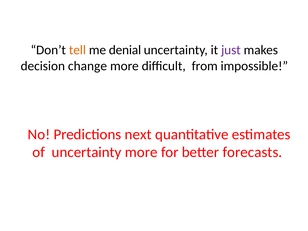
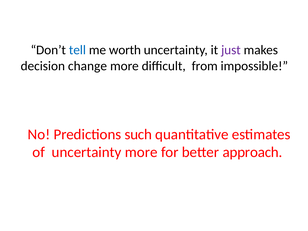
tell colour: orange -> blue (77, 50)
denial: denial -> worth (125, 50)
next: next -> such (138, 134)
forecasts: forecasts -> approach (252, 152)
